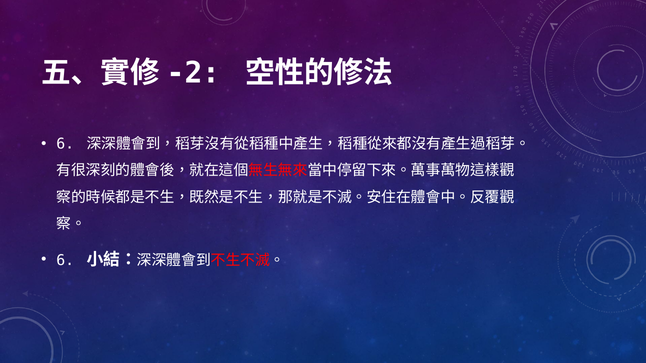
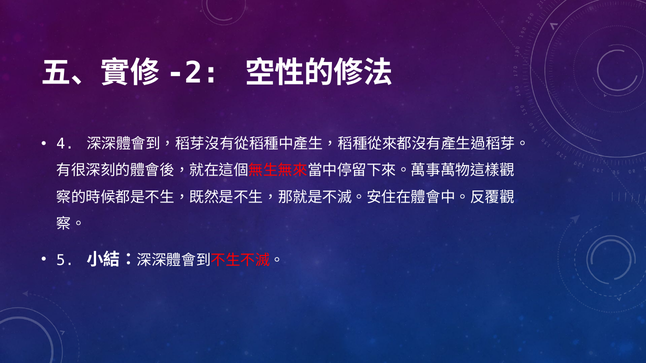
6: 6 -> 4 (65, 144)
6: 6 -> 5 (65, 261)
